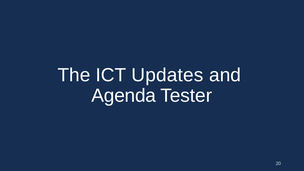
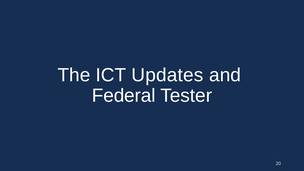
Agenda: Agenda -> Federal (124, 96)
